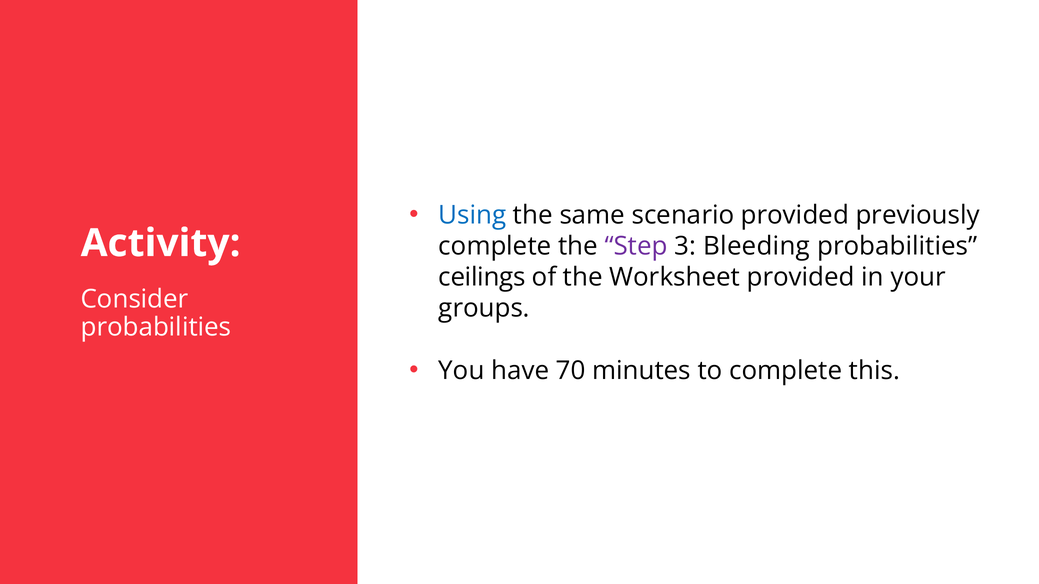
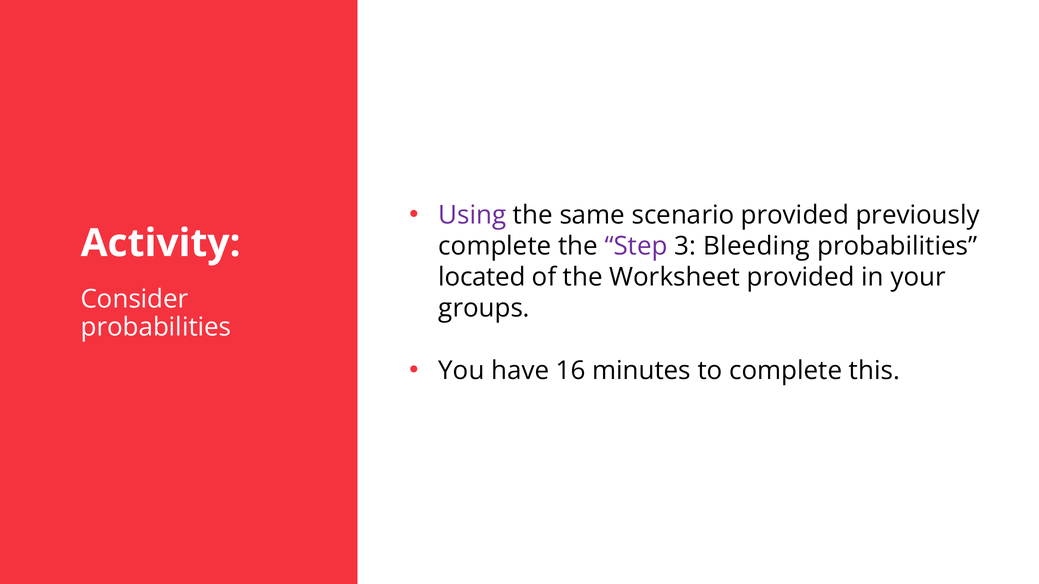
Using colour: blue -> purple (472, 215)
ceilings: ceilings -> located (482, 277)
70: 70 -> 16 (571, 371)
